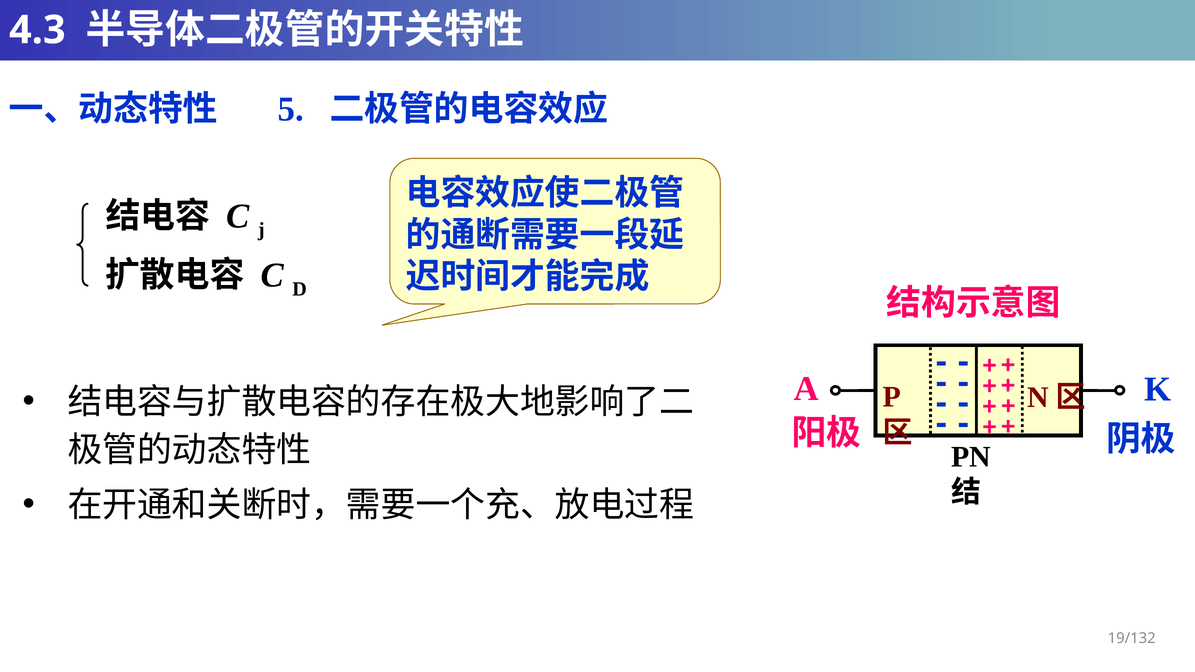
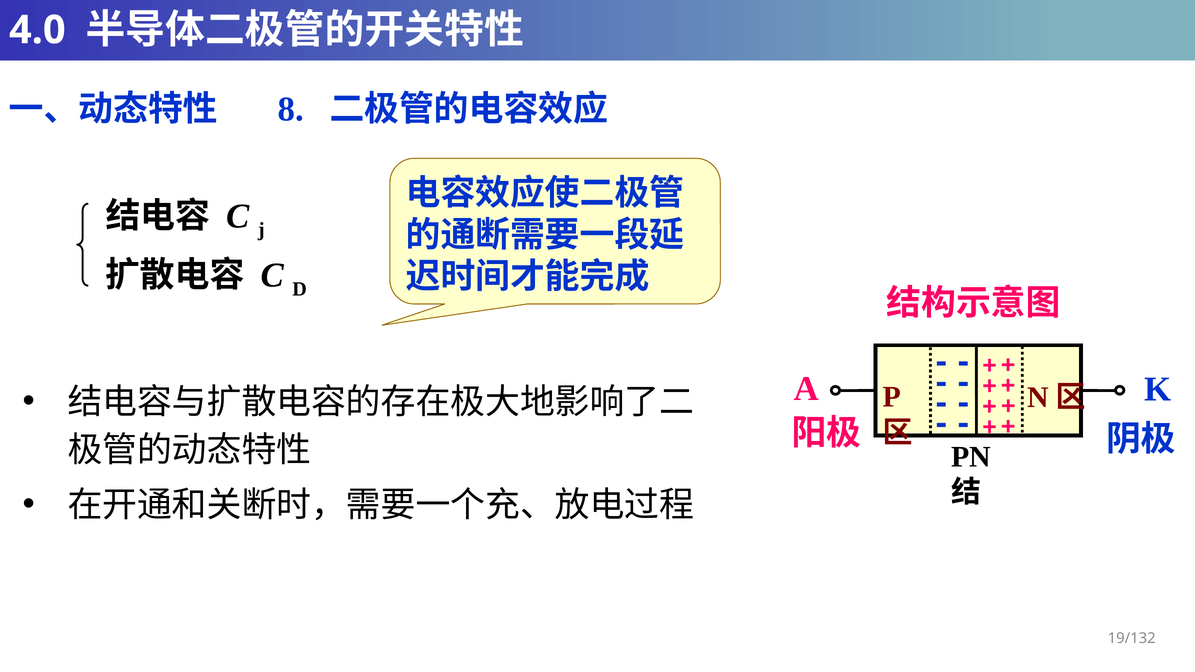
4.3: 4.3 -> 4.0 (37, 30)
5: 5 -> 8 (291, 109)
